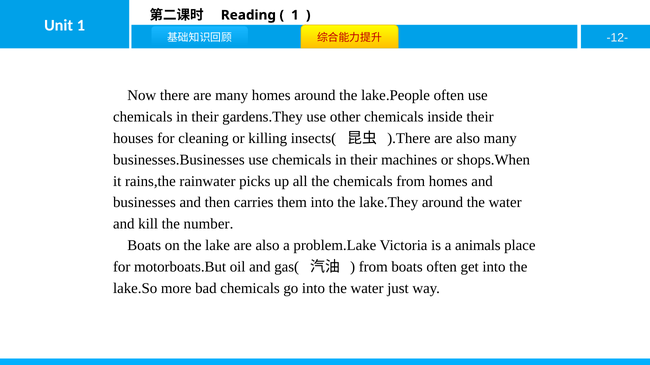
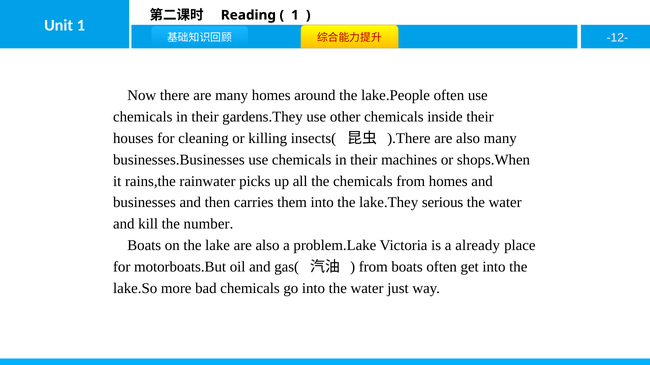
lake.They around: around -> serious (443, 203)
animals: animals -> already (478, 246)
